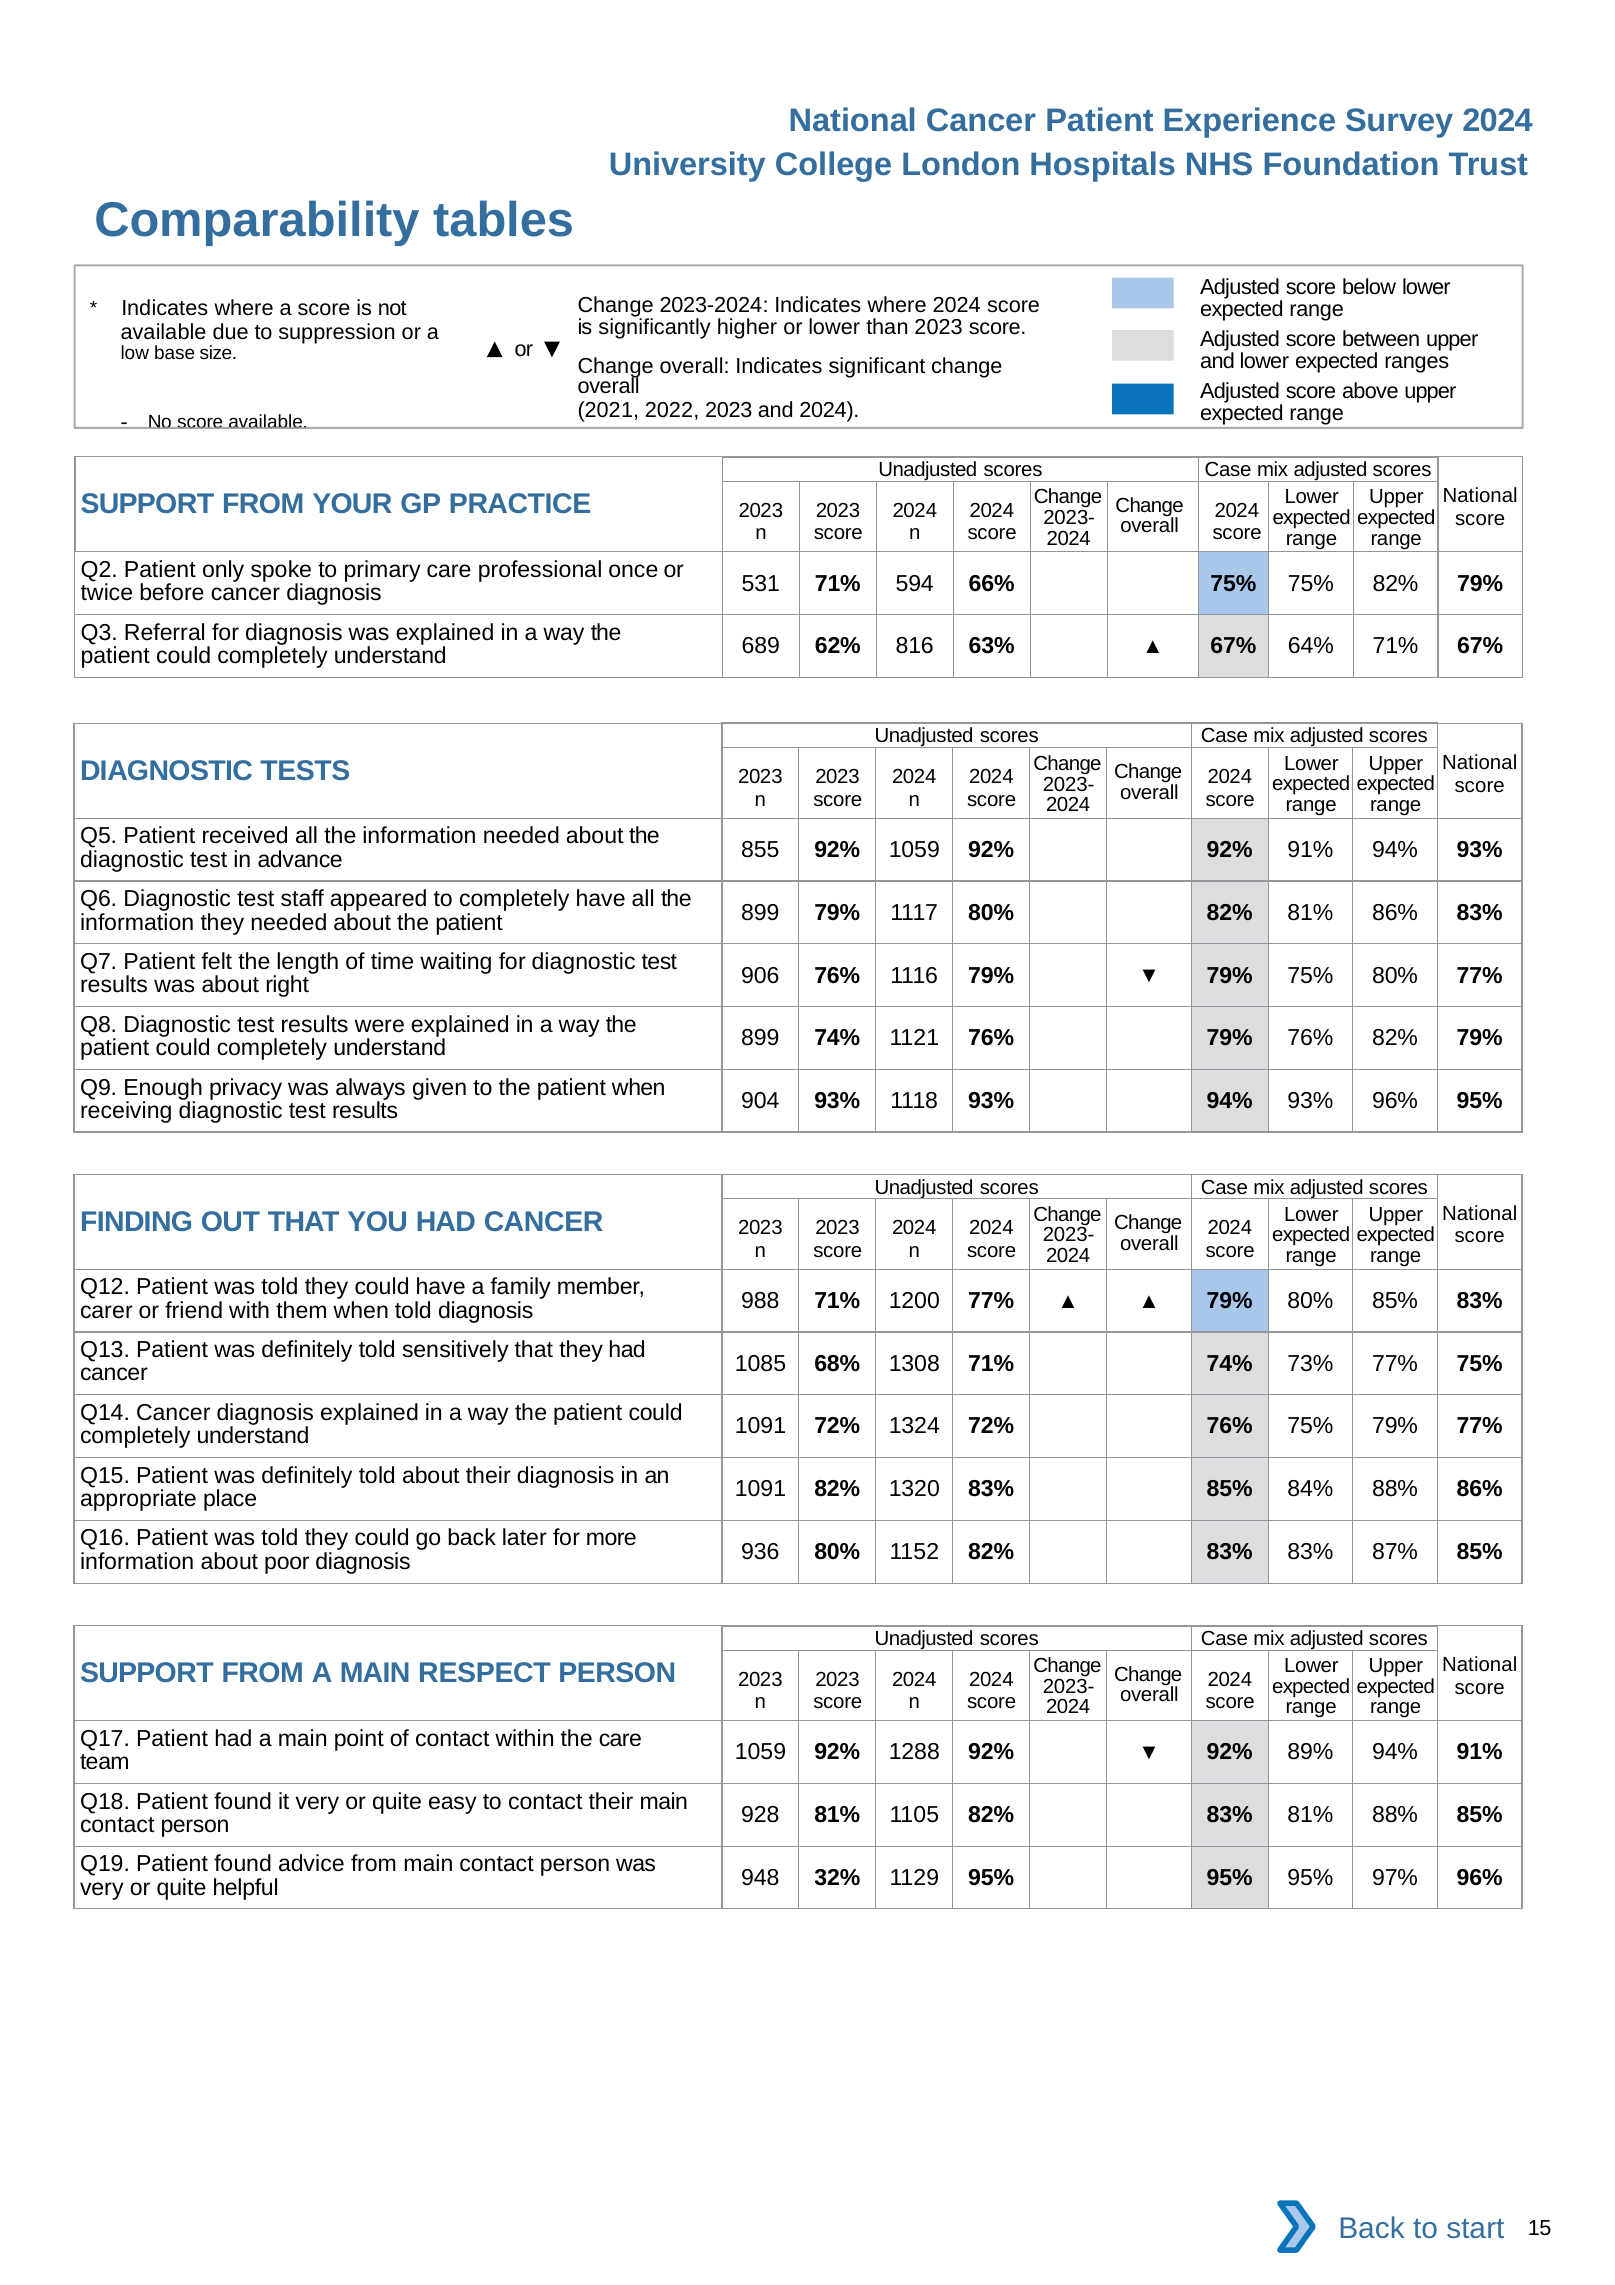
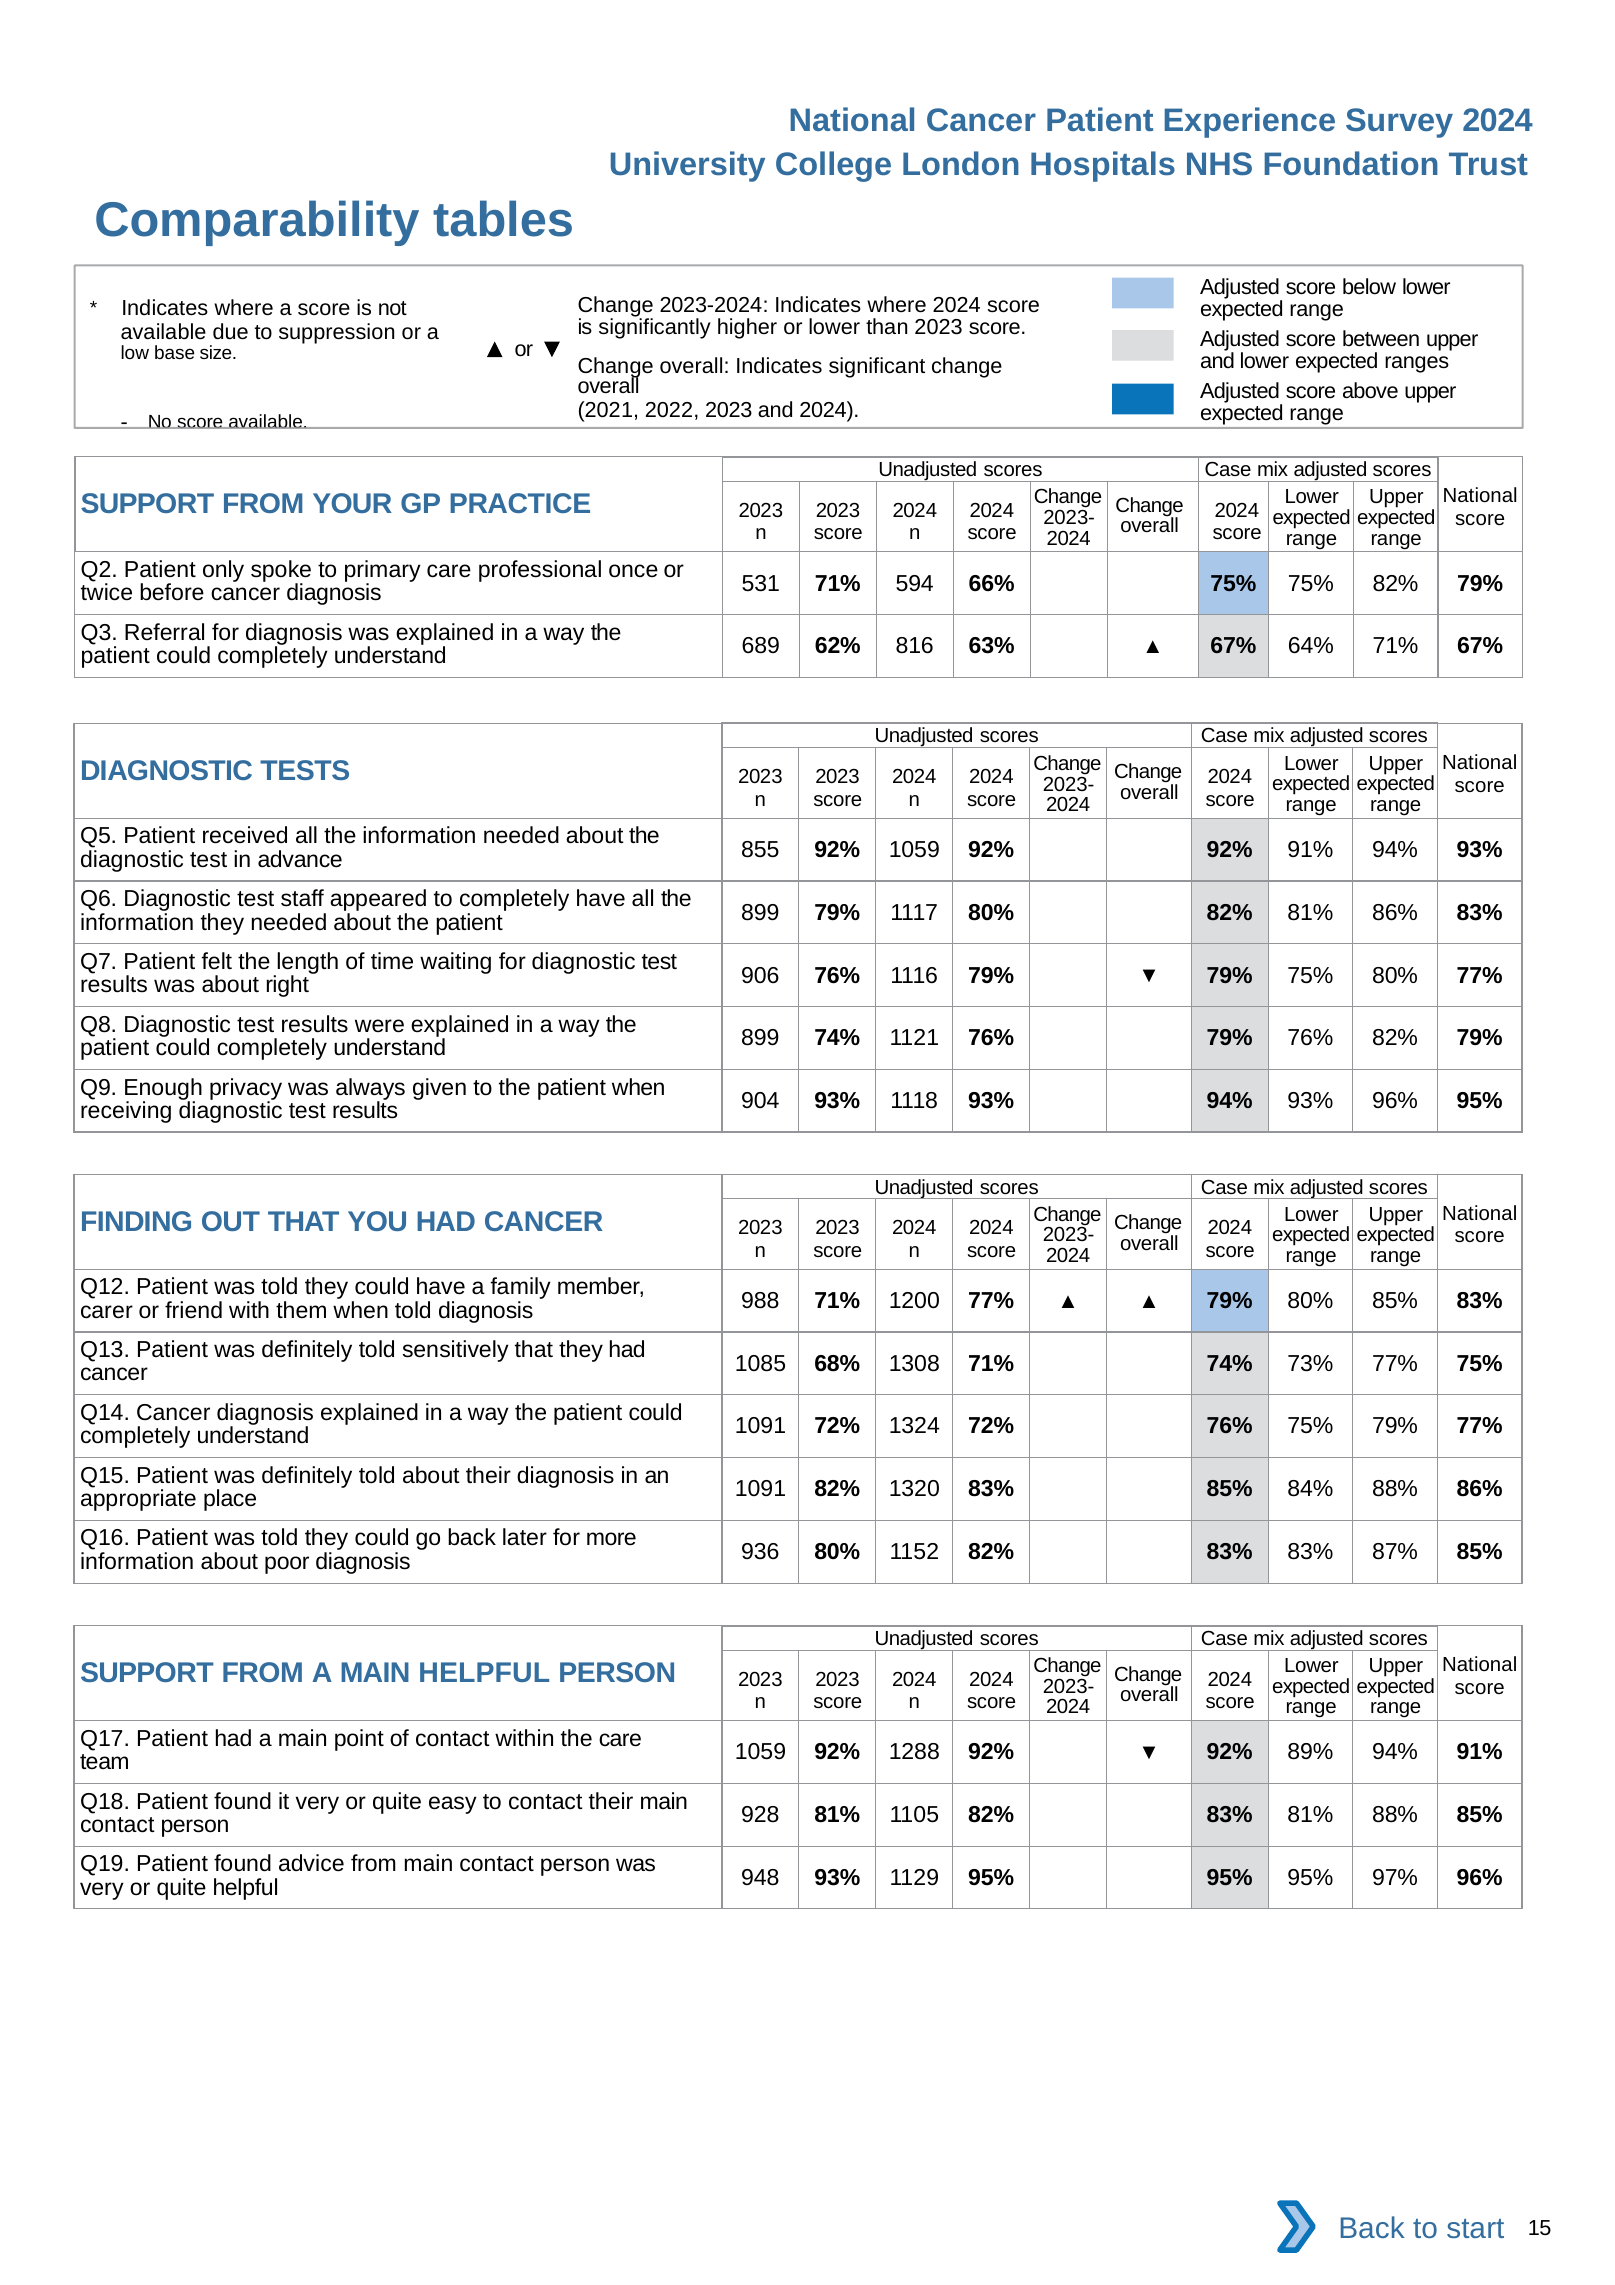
MAIN RESPECT: RESPECT -> HELPFUL (484, 1674)
948 32%: 32% -> 93% (837, 1878)
